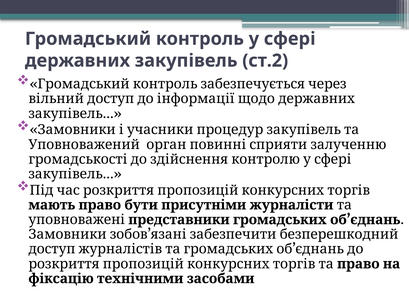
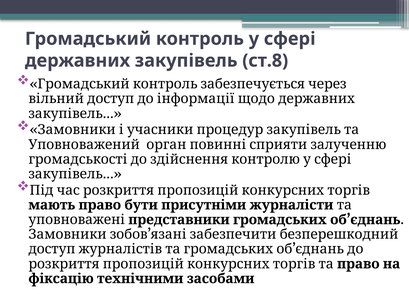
ст.2: ст.2 -> ст.8 (265, 61)
